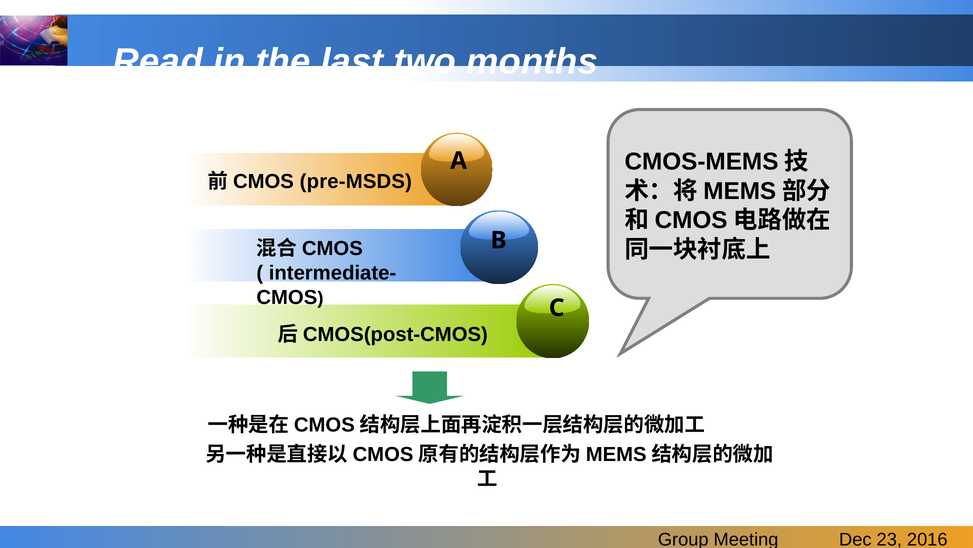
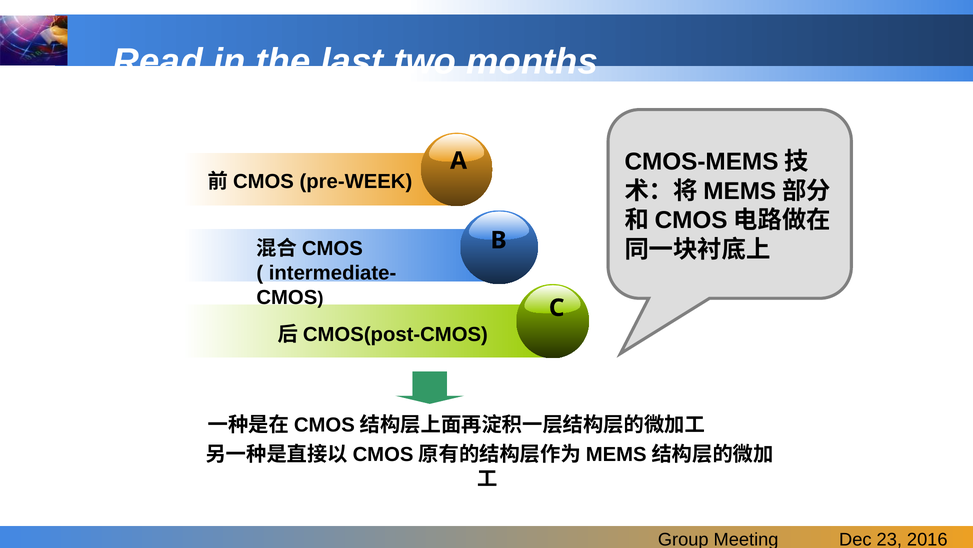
pre-MSDS: pre-MSDS -> pre-WEEK (356, 181)
